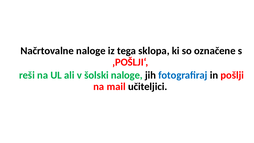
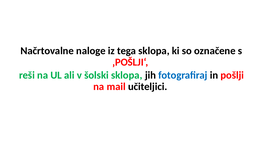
šolski naloge: naloge -> sklopa (127, 75)
